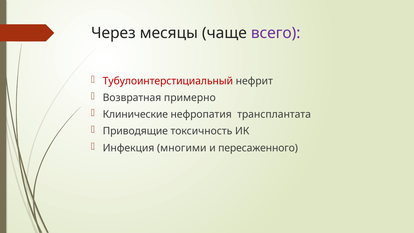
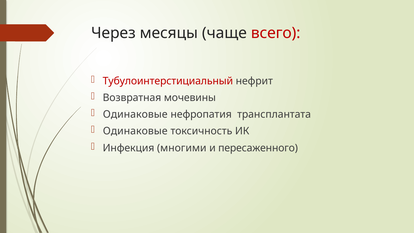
всего colour: purple -> red (276, 33)
примерно: примерно -> мочевины (190, 98)
Клинические: Клинические -> Одинаковые (135, 114)
Приводящие: Приводящие -> Одинаковые (135, 131)
